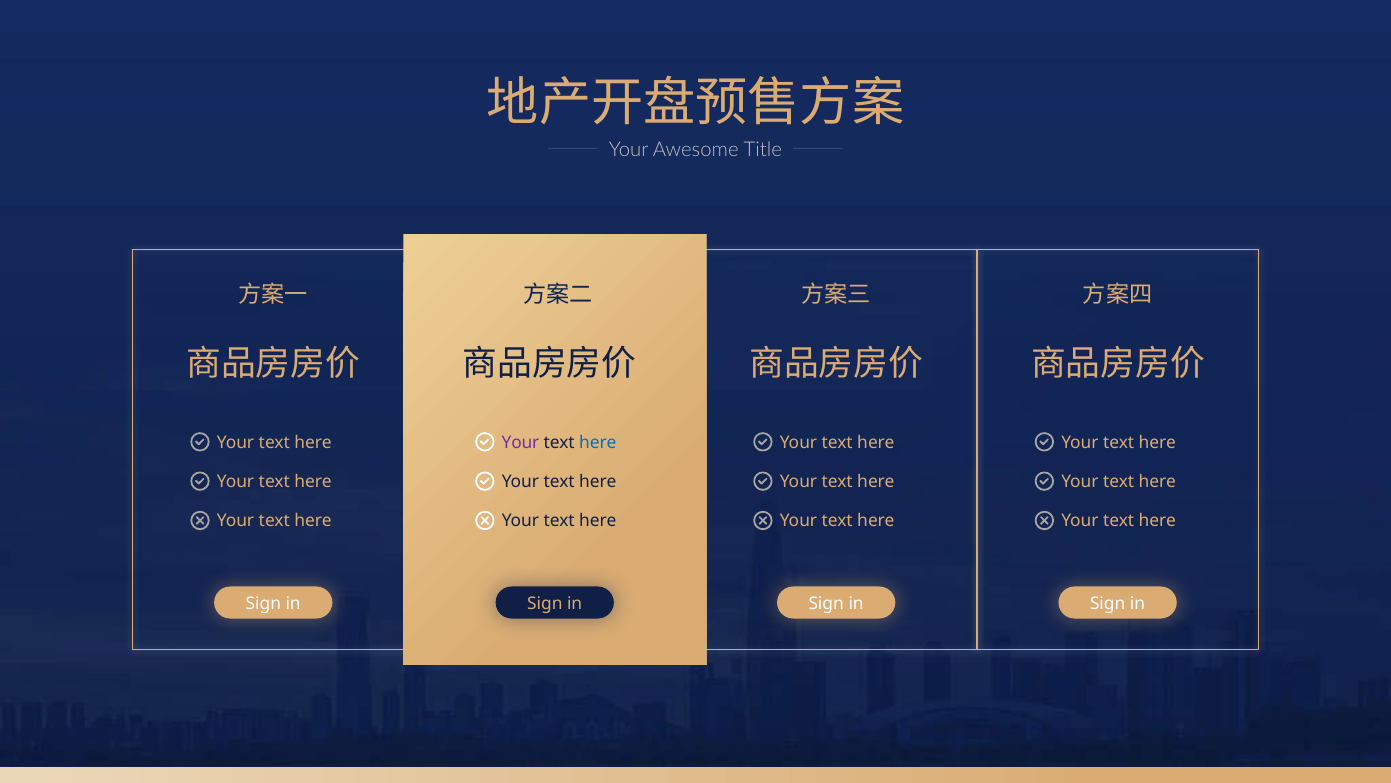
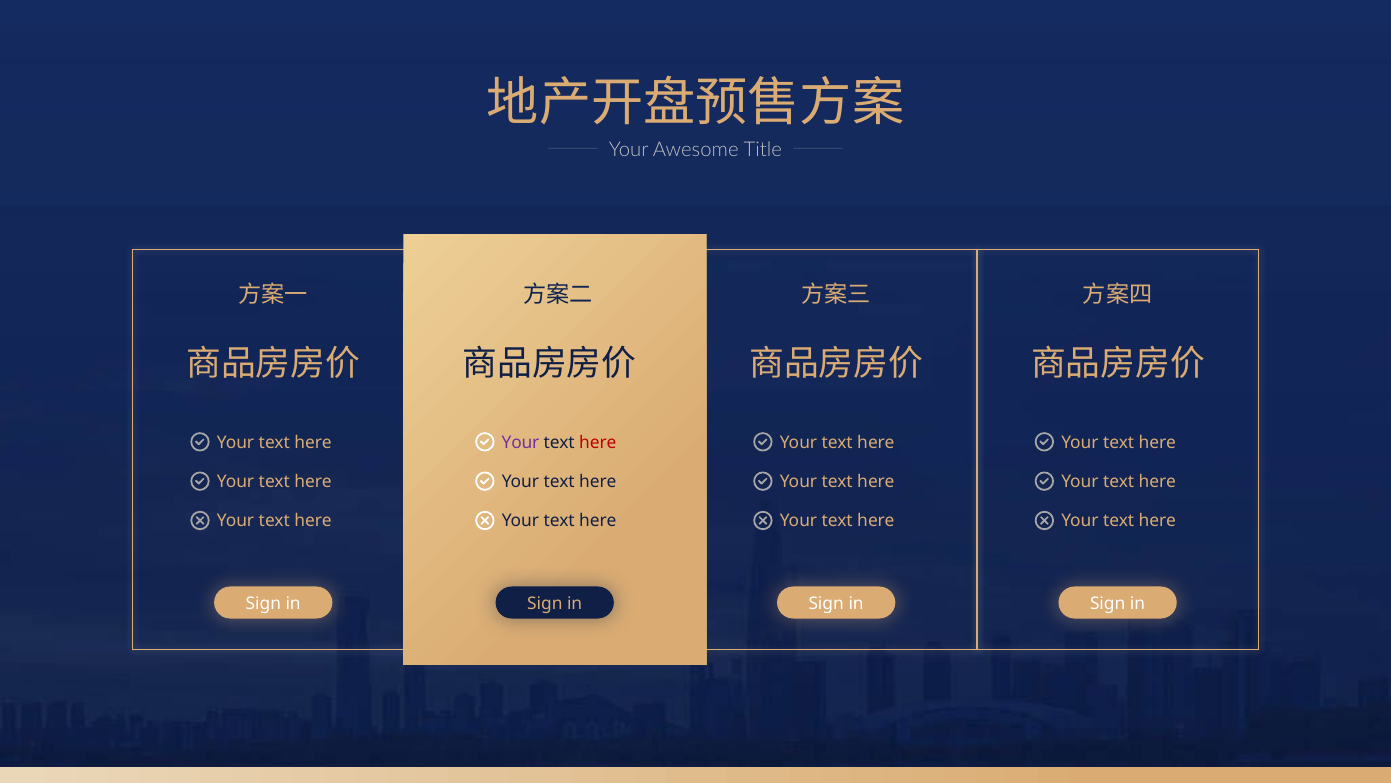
here colour: blue -> red (598, 443)
